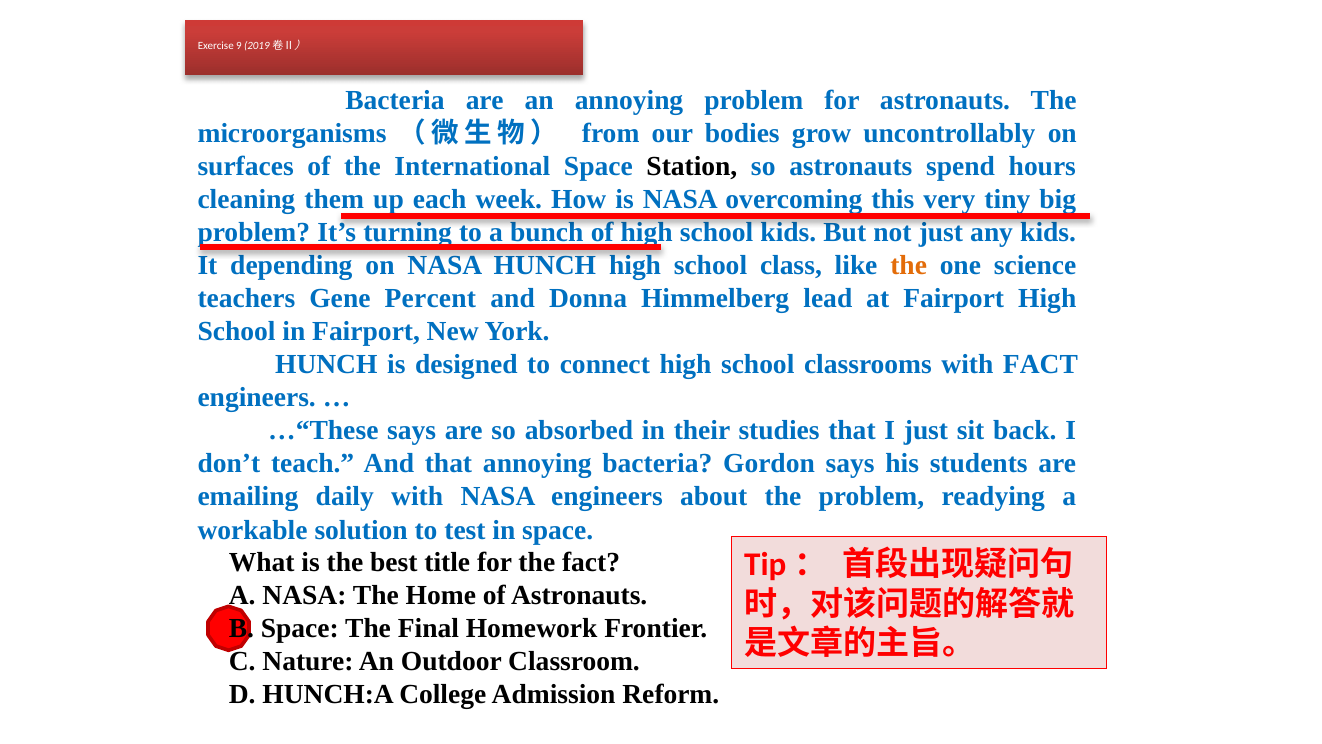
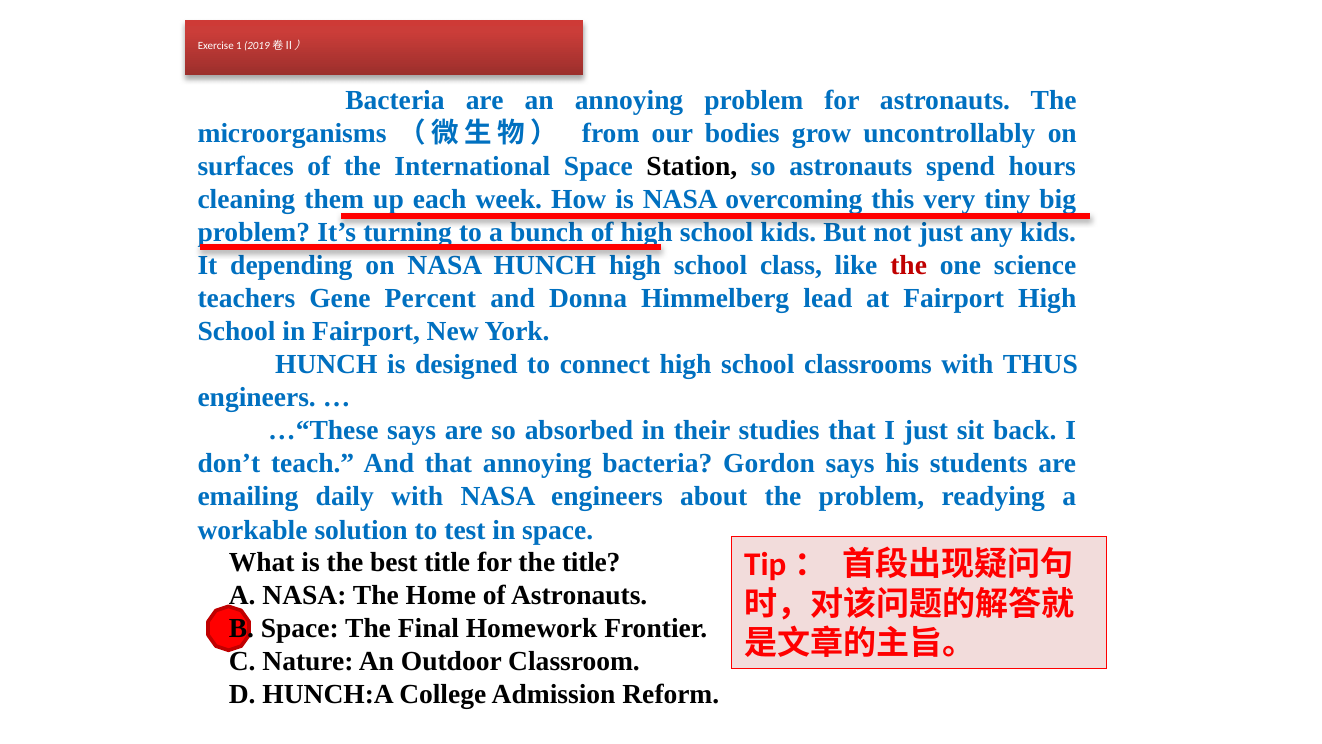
9: 9 -> 1 (239, 46)
the colour: orange -> red (909, 265)
with FACT: FACT -> THUS (1040, 364)
the fact: fact -> title (591, 562)
